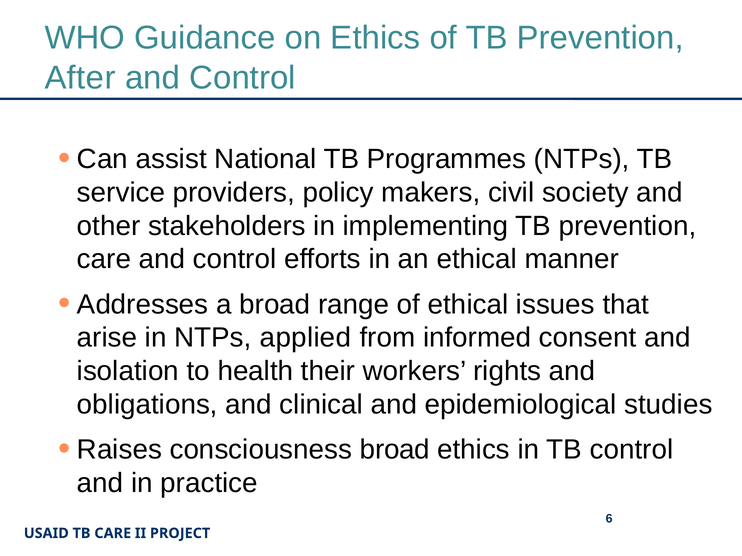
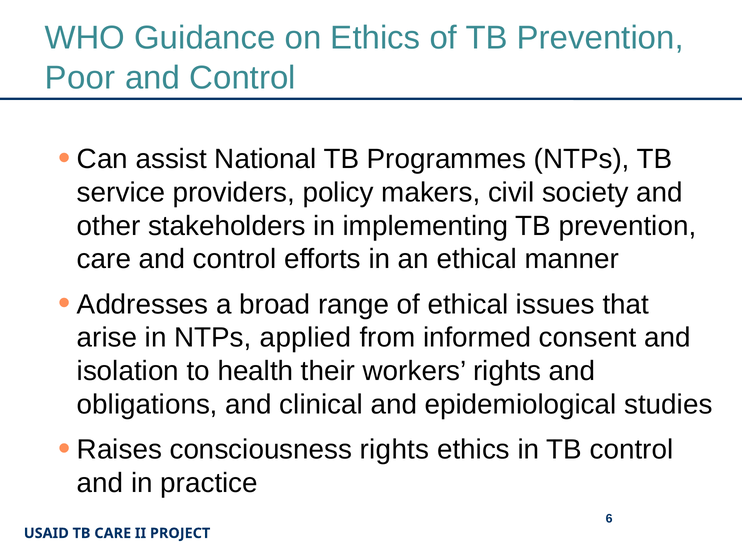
After: After -> Poor (80, 78)
consciousness broad: broad -> rights (395, 450)
